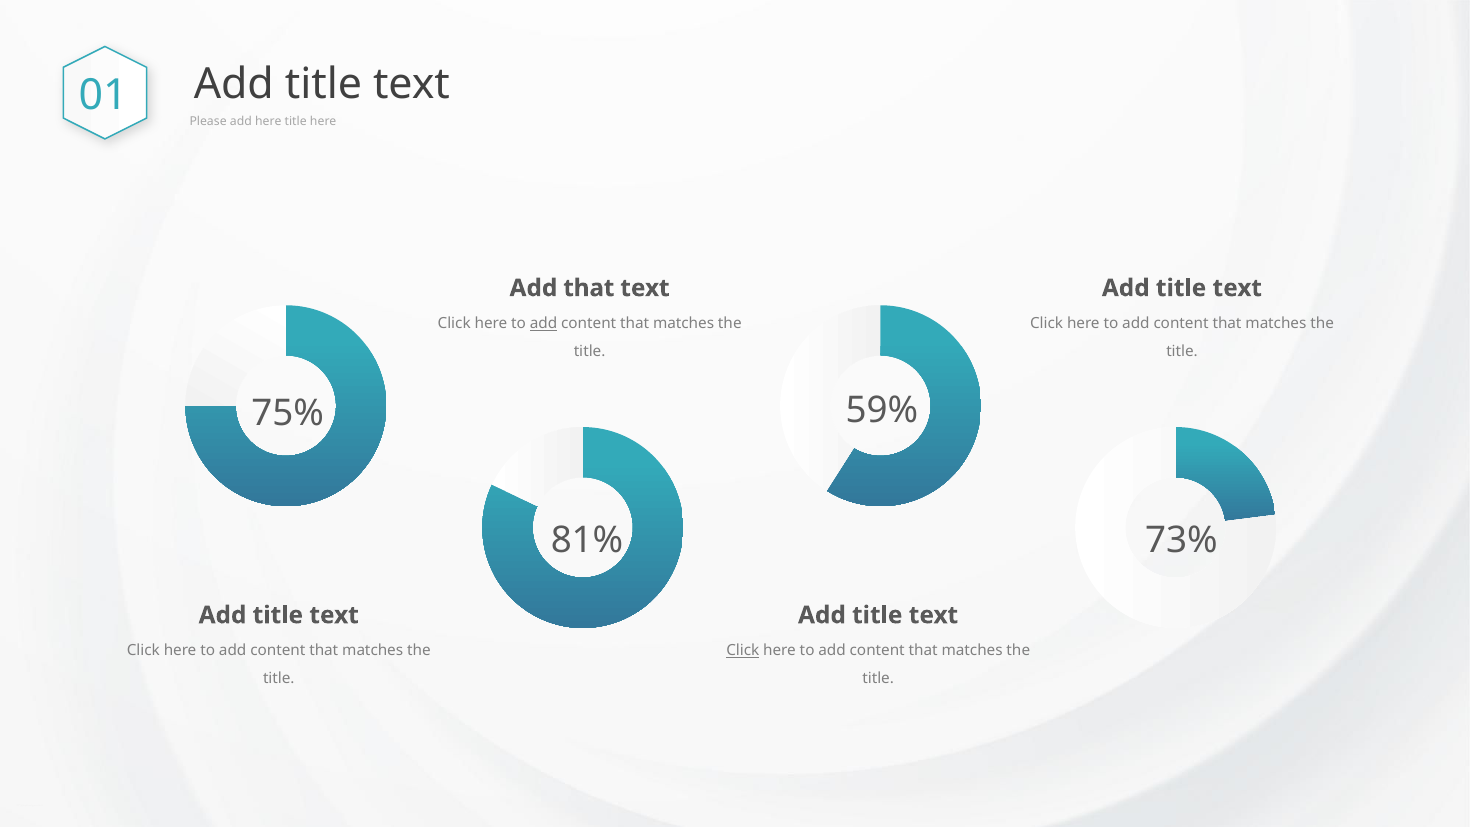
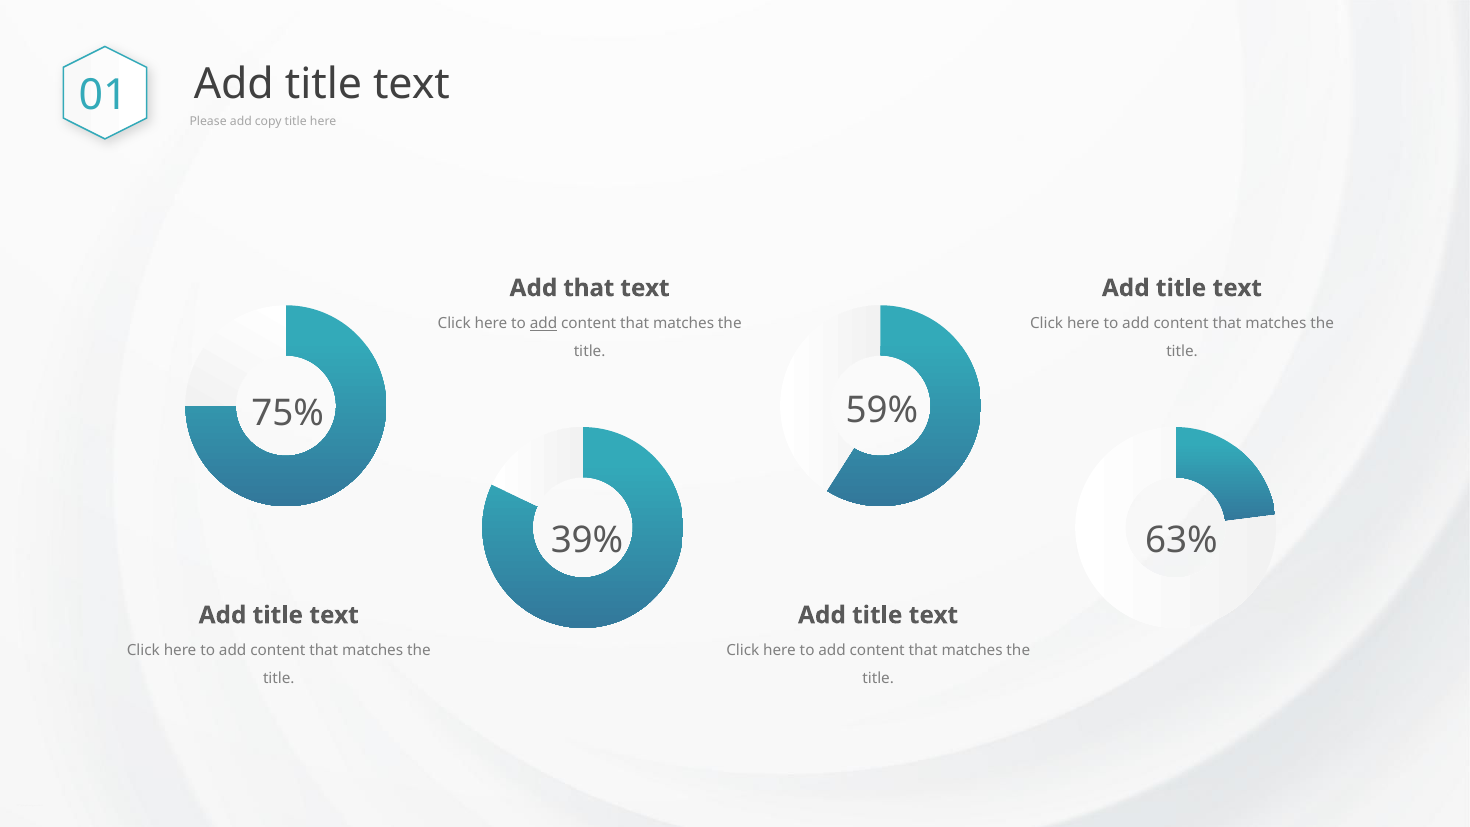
add here: here -> copy (268, 122)
81%: 81% -> 39% (587, 540)
73%: 73% -> 63% (1181, 540)
Click underline: present -> none (743, 650)
